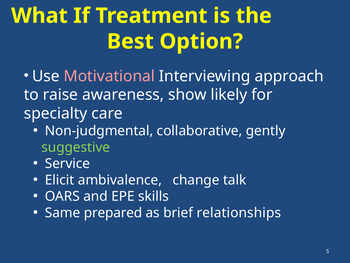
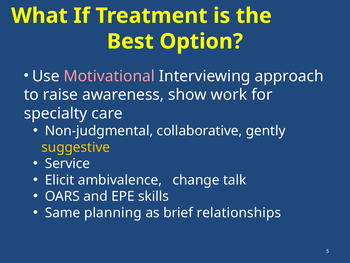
likely: likely -> work (229, 95)
suggestive colour: light green -> yellow (76, 147)
prepared: prepared -> planning (113, 212)
